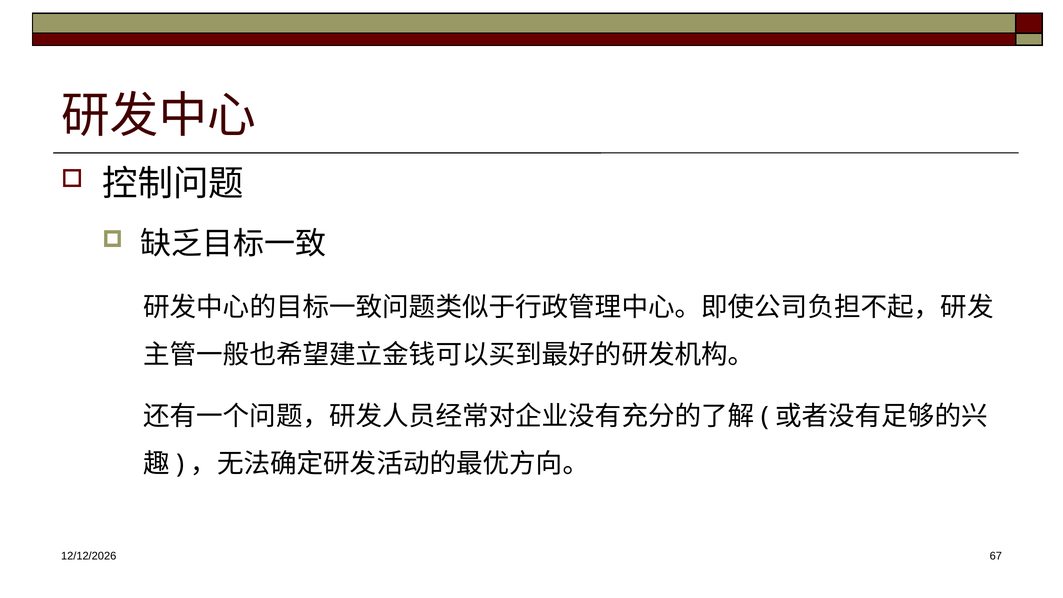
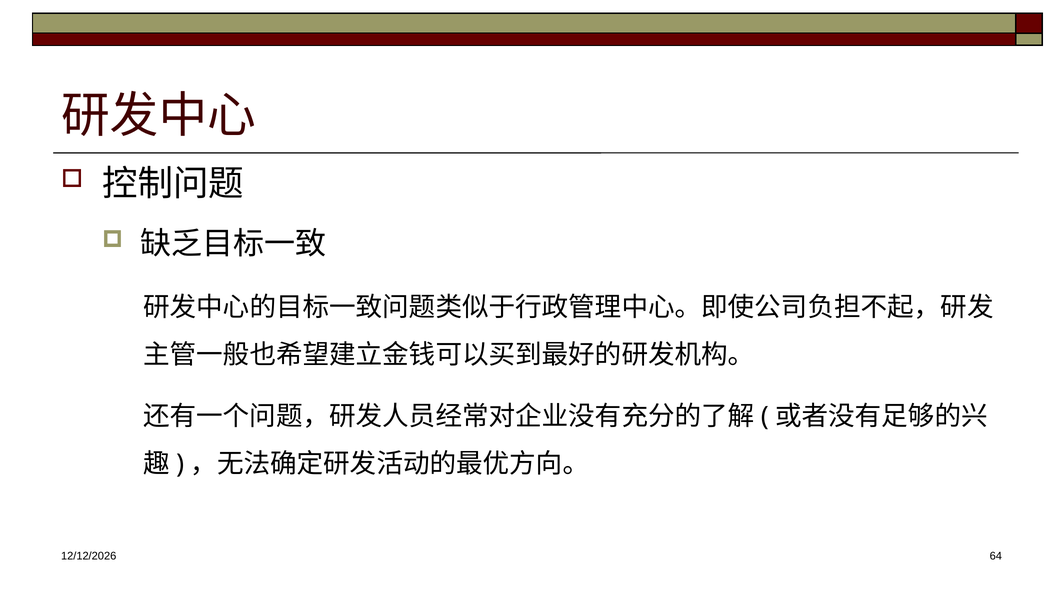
67: 67 -> 64 (996, 556)
